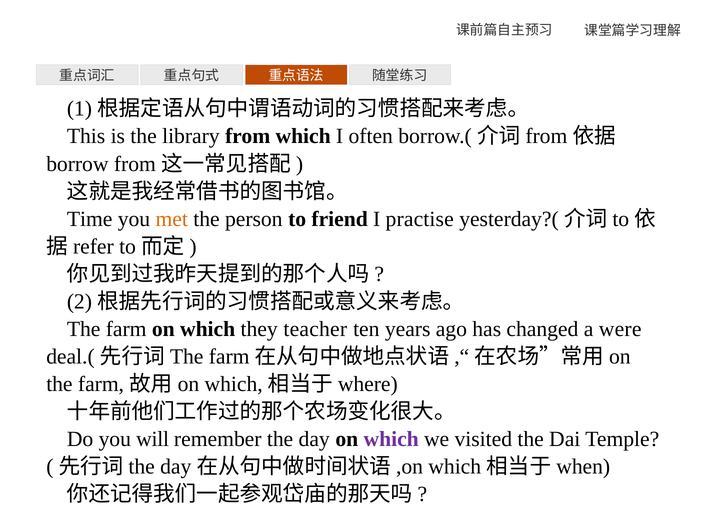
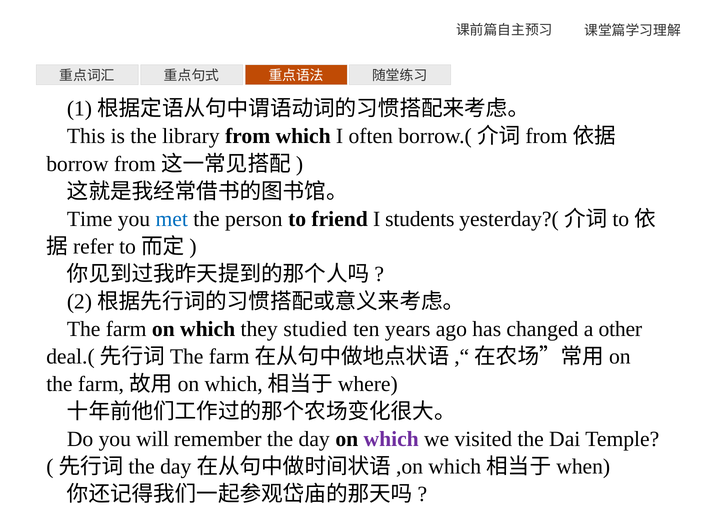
met colour: orange -> blue (172, 219)
practise: practise -> students (420, 219)
teacher: teacher -> studied (315, 329)
were: were -> other (620, 329)
